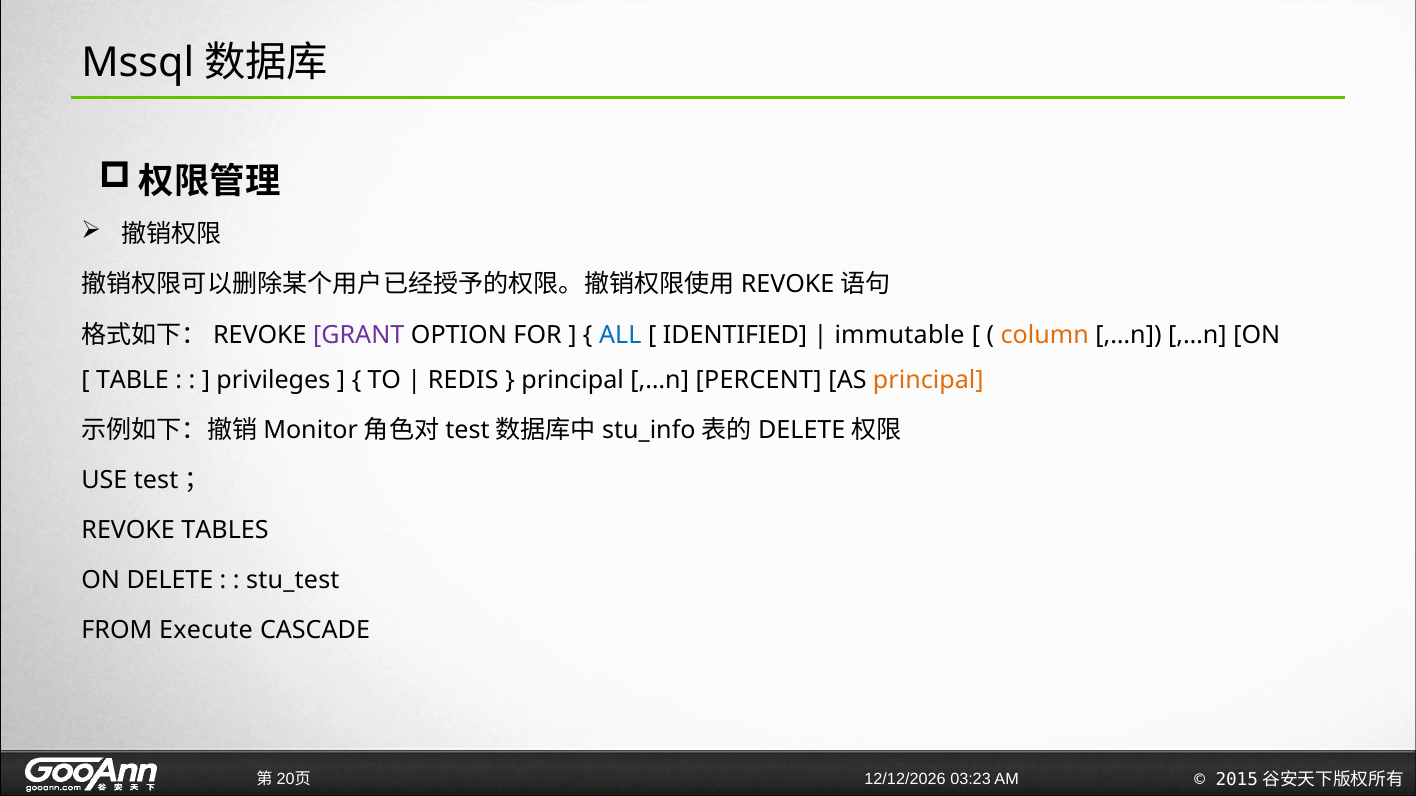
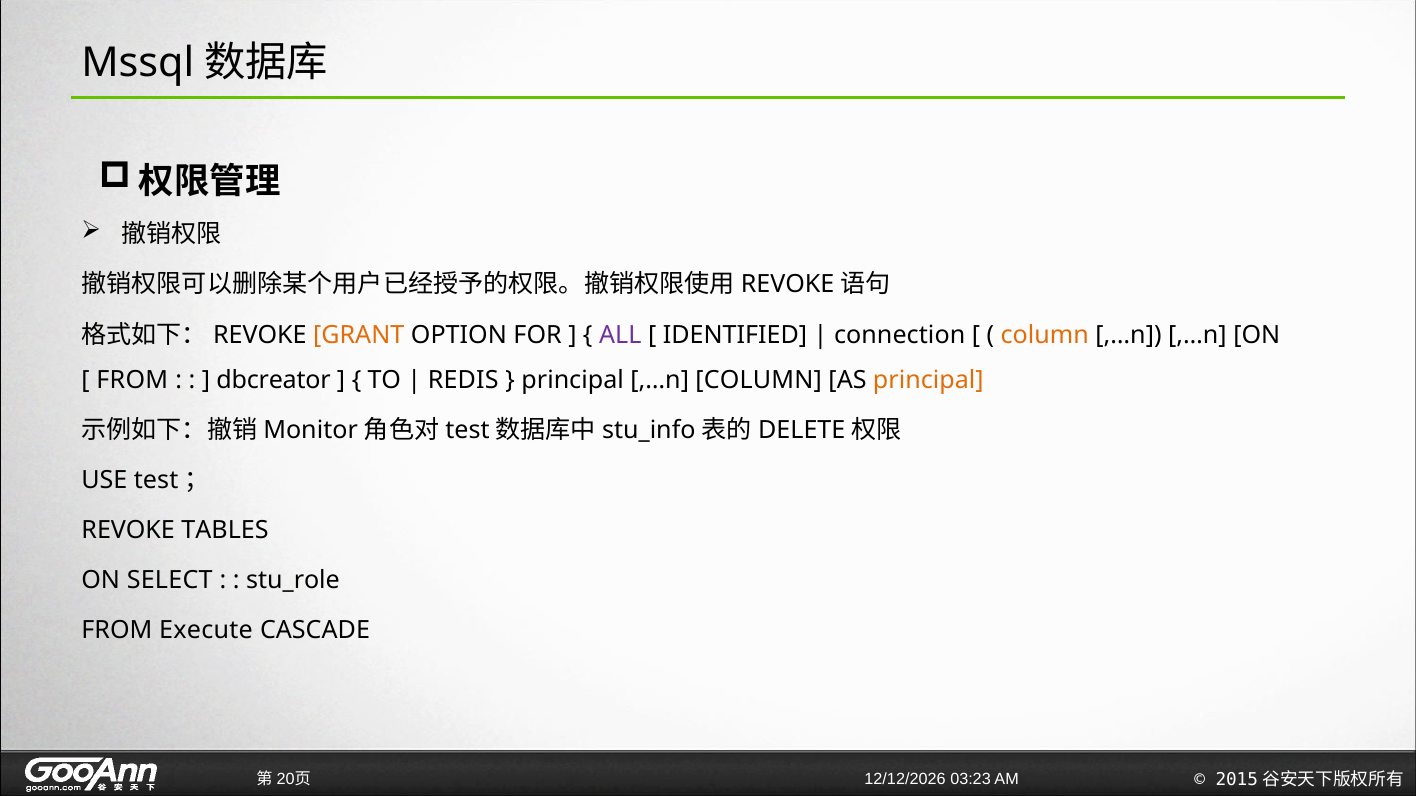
GRANT colour: purple -> orange (359, 335)
ALL colour: blue -> purple (620, 335)
immutable: immutable -> connection (900, 335)
TABLE: TABLE -> FROM (132, 380)
privileges: privileges -> dbcreator (274, 380)
,…n PERCENT: PERCENT -> COLUMN (759, 380)
DELETE: DELETE -> SELECT (170, 581)
stu_test: stu_test -> stu_role (293, 581)
